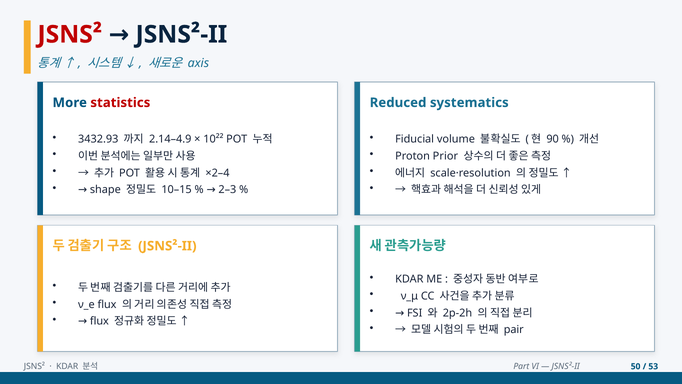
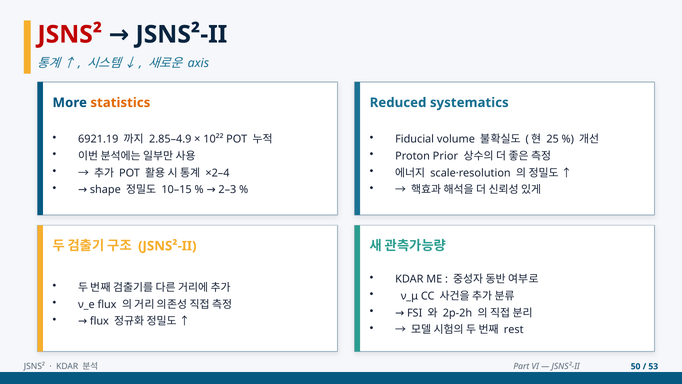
statistics colour: red -> orange (120, 103)
3432.93: 3432.93 -> 6921.19 (98, 139)
2.14–4.9: 2.14–4.9 -> 2.85–4.9 (170, 139)
90: 90 -> 25 (553, 139)
pair: pair -> rest (514, 330)
